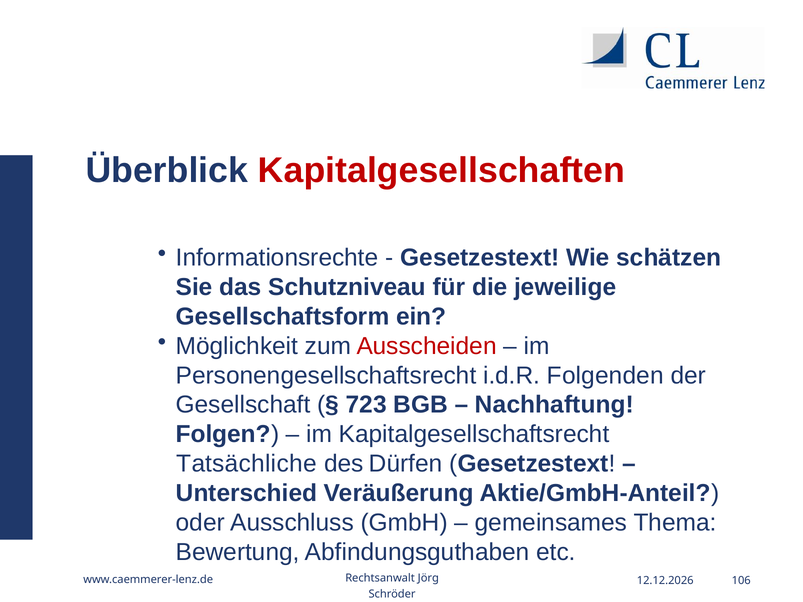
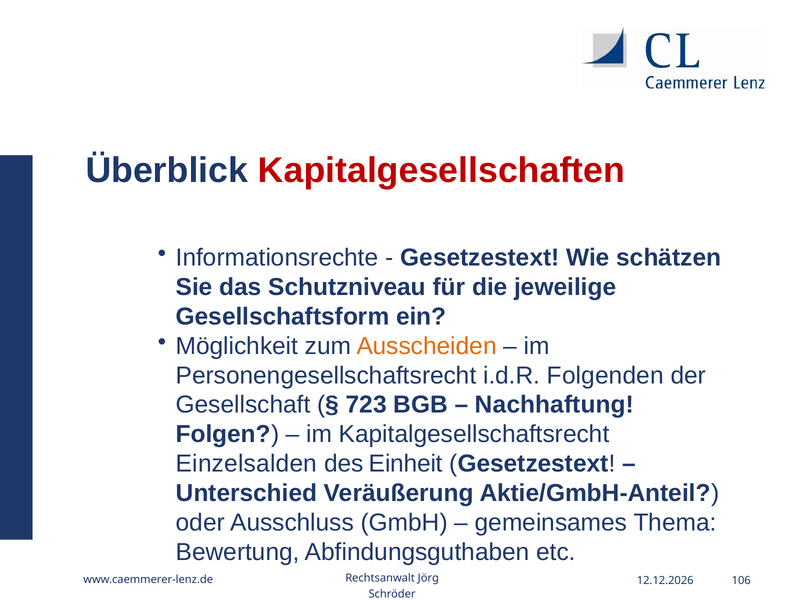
Ausscheiden colour: red -> orange (427, 346)
Tatsächliche: Tatsächliche -> Einzelsalden (246, 464)
Dürfen: Dürfen -> Einheit (406, 464)
